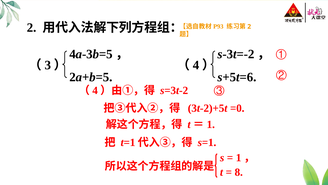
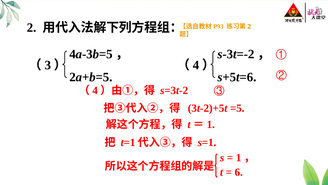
=0: =0 -> =5 (237, 108)
8: 8 -> 6 (239, 172)
